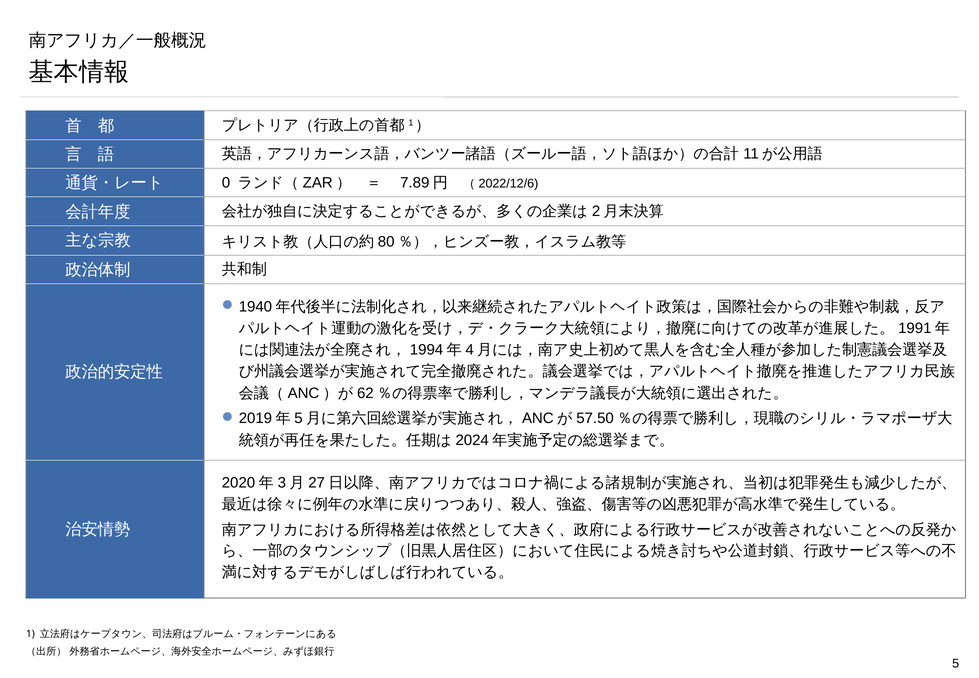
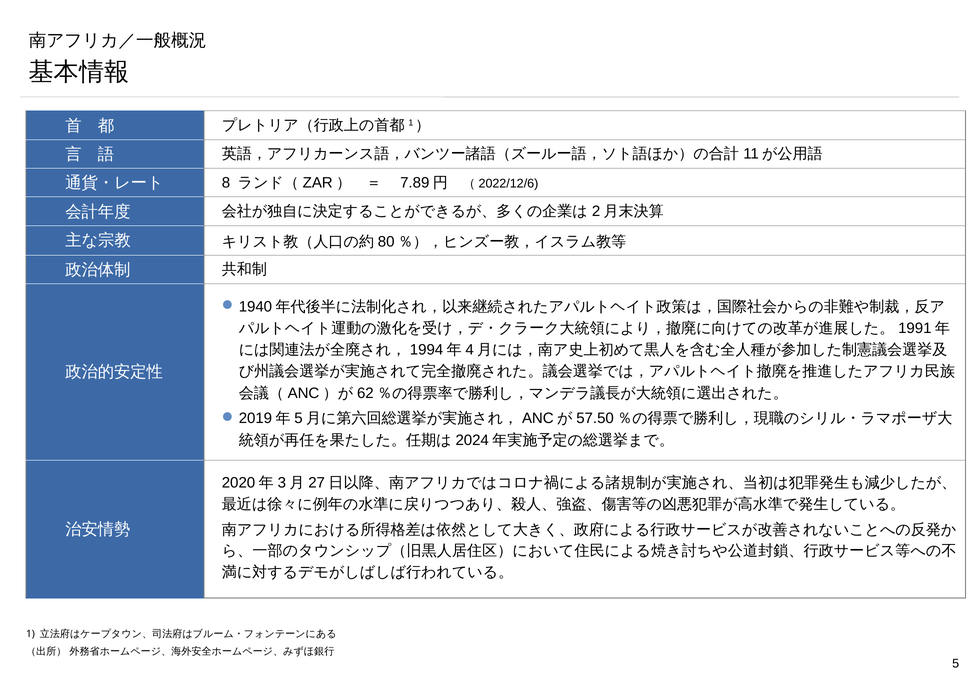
0: 0 -> 8 (226, 182)
